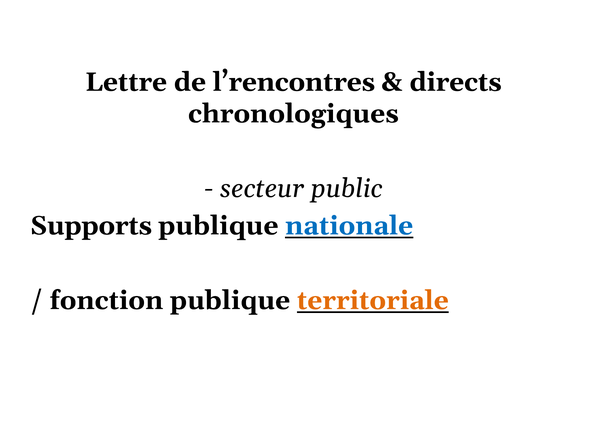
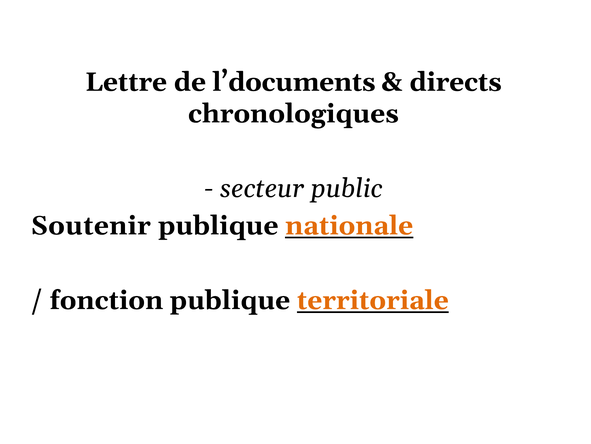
l’rencontres: l’rencontres -> l’documents (294, 82)
Supports: Supports -> Soutenir (91, 225)
nationale colour: blue -> orange (349, 225)
